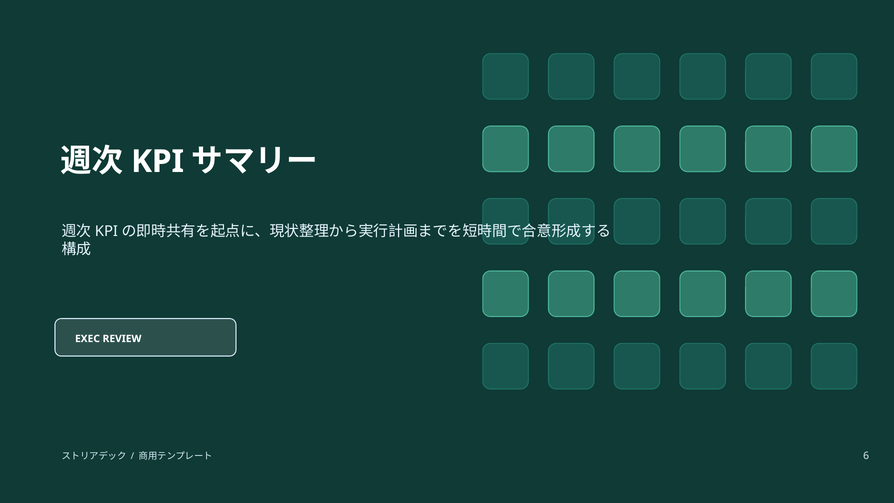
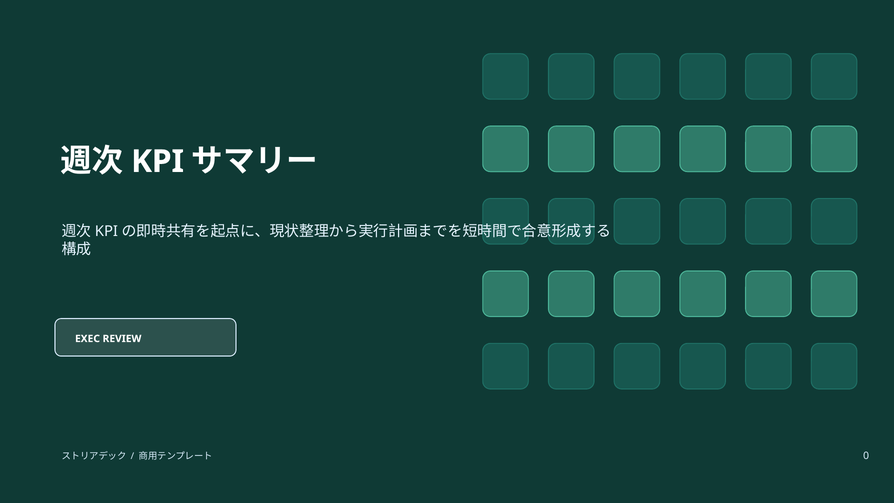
6: 6 -> 0 (866, 456)
